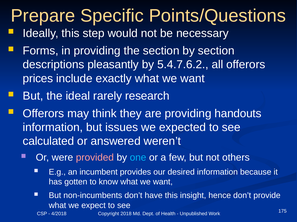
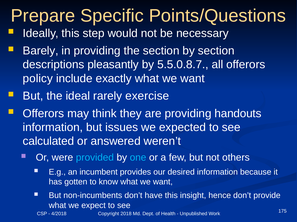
Forms: Forms -> Barely (41, 51)
5.4.7.6.2: 5.4.7.6.2 -> 5.5.0.8.7 (183, 65)
prices: prices -> policy (38, 79)
research: research -> exercise (147, 96)
provided colour: pink -> light blue (95, 158)
